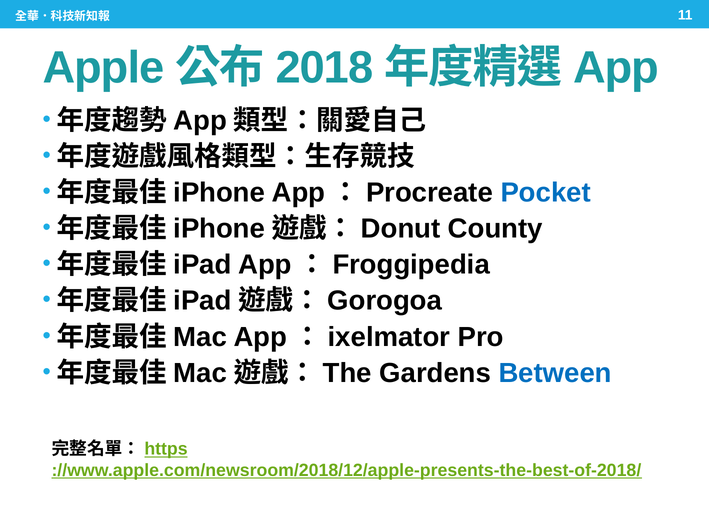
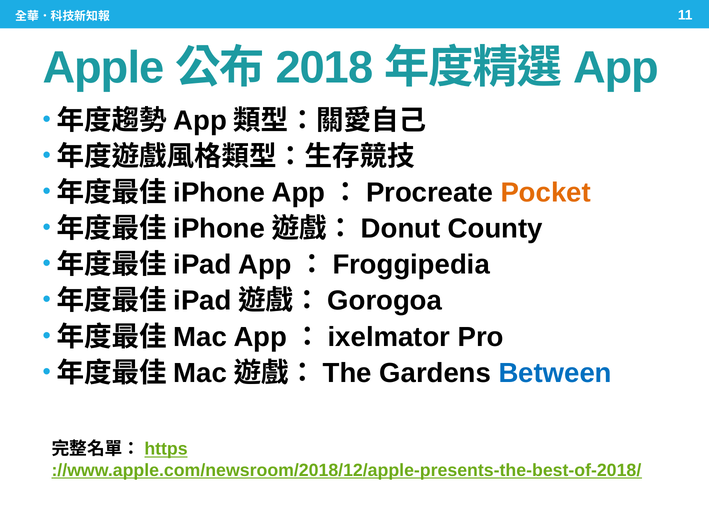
Pocket colour: blue -> orange (546, 193)
